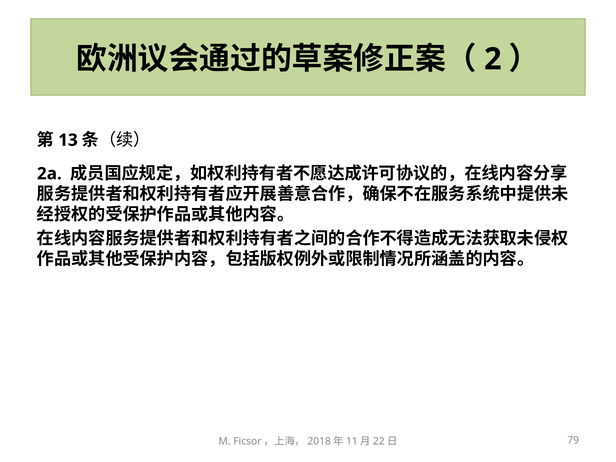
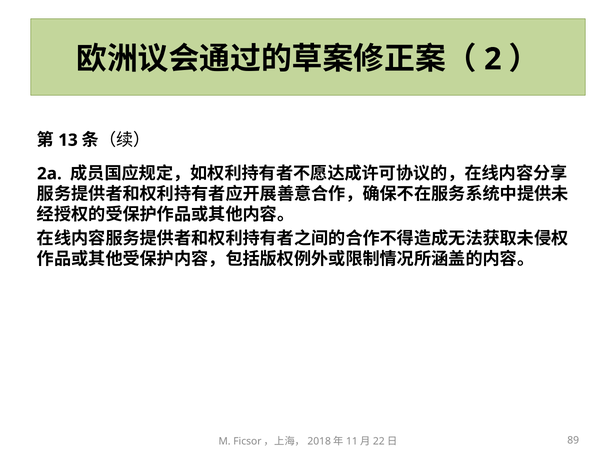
79: 79 -> 89 (573, 440)
